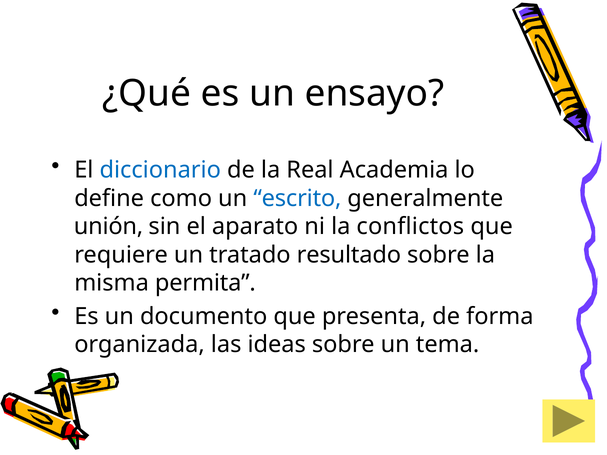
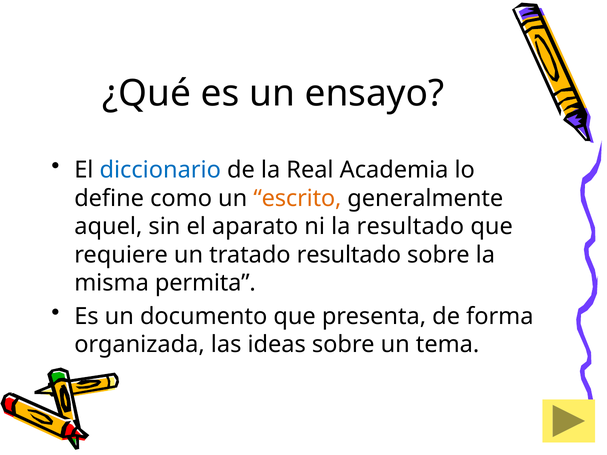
escrito colour: blue -> orange (297, 198)
unión: unión -> aquel (108, 227)
la conflictos: conflictos -> resultado (410, 227)
